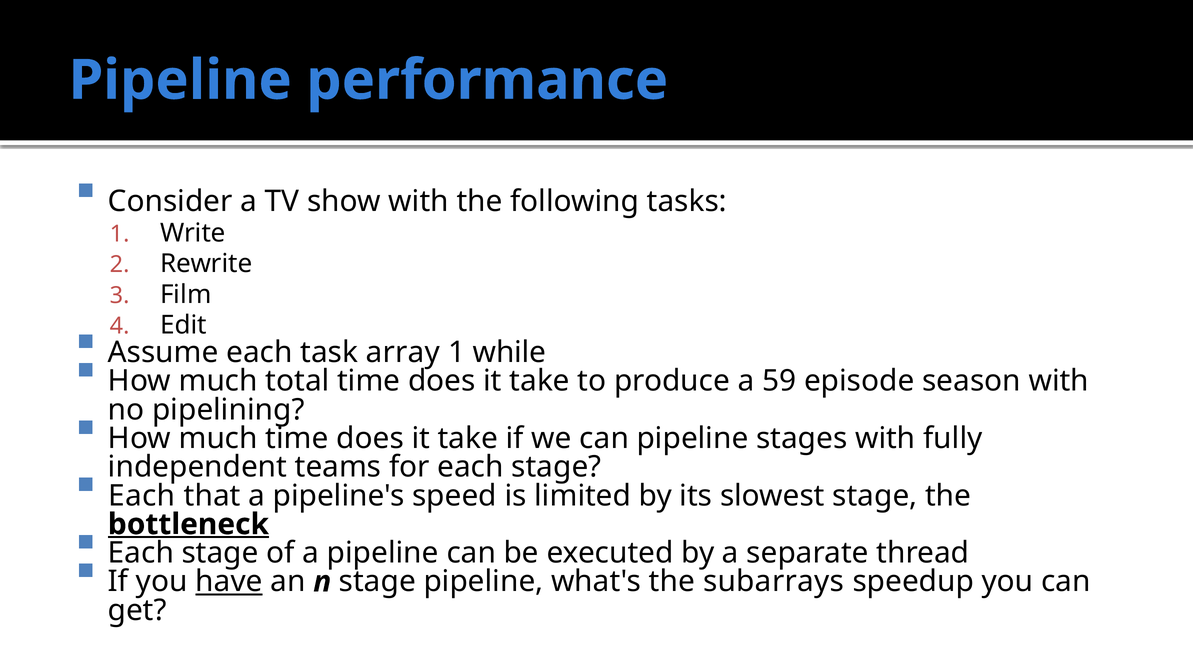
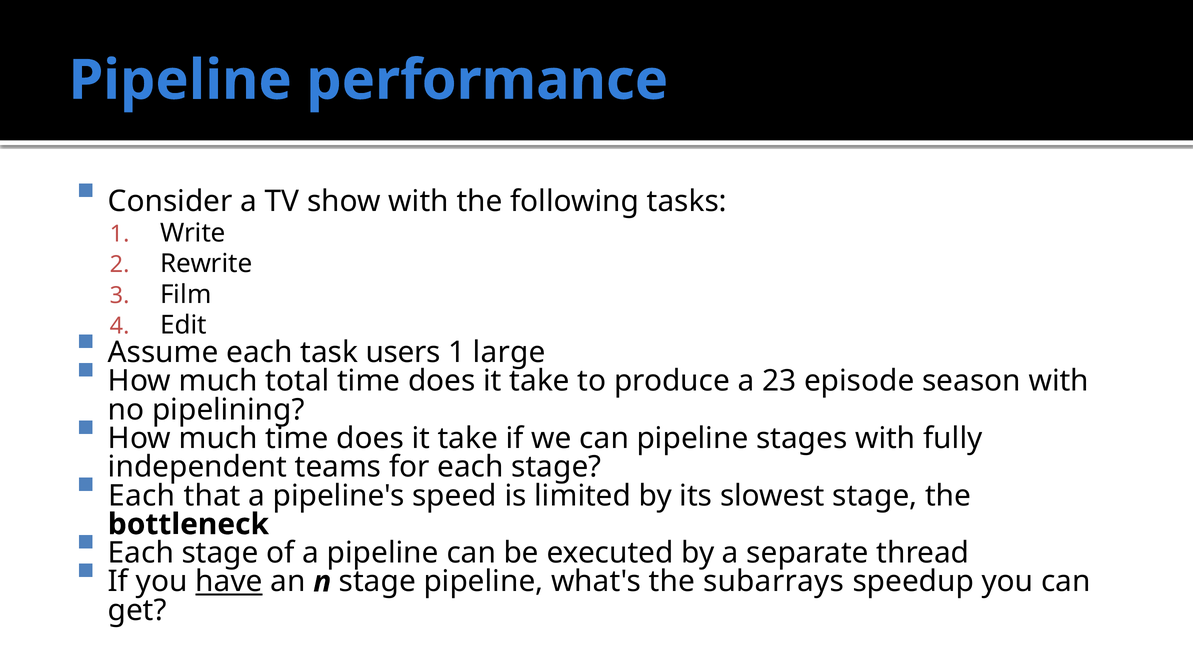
array: array -> users (403, 353)
while: while -> large (509, 353)
59: 59 -> 23 (779, 381)
bottleneck underline: present -> none (188, 524)
